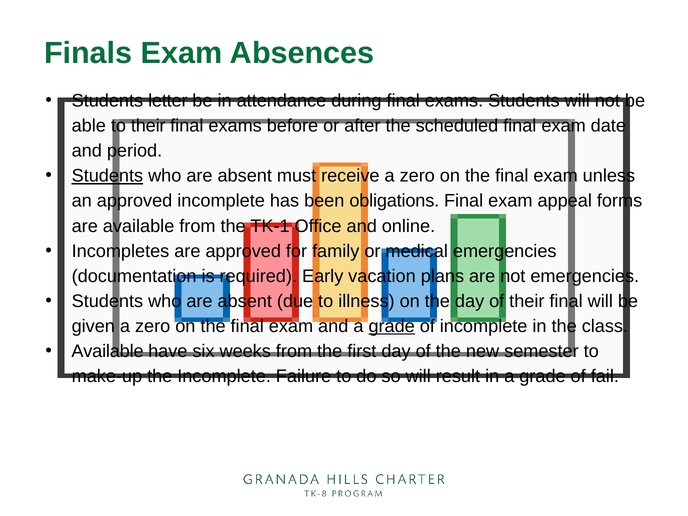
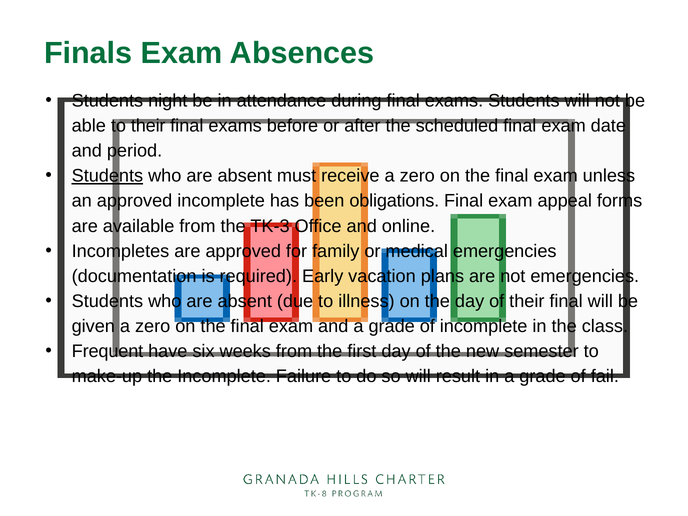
letter: letter -> night (168, 101)
TK-1: TK-1 -> TK-3 (270, 226)
grade underline: present -> none (392, 326)
Available: Available -> Frequent (107, 351)
